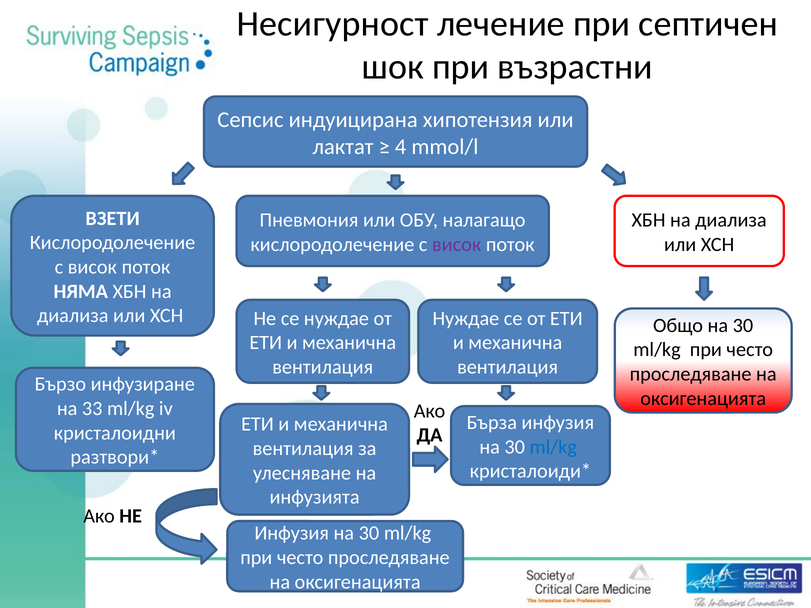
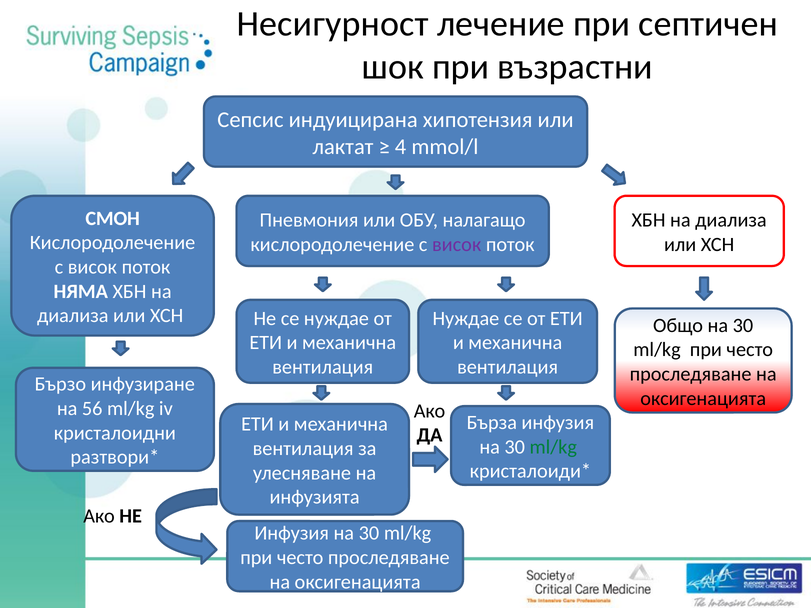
ВЗЕТИ: ВЗЕТИ -> СМОН (113, 219)
33: 33 -> 56 (92, 409)
ml/kg colour: blue -> green (553, 447)
